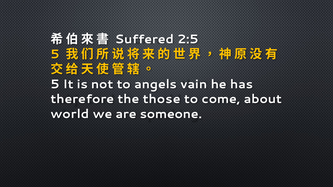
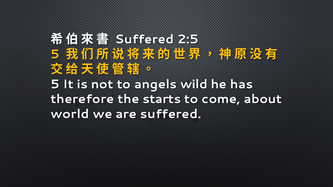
vain: vain -> wild (194, 84)
those: those -> starts (162, 99)
are someone: someone -> suffered (171, 114)
